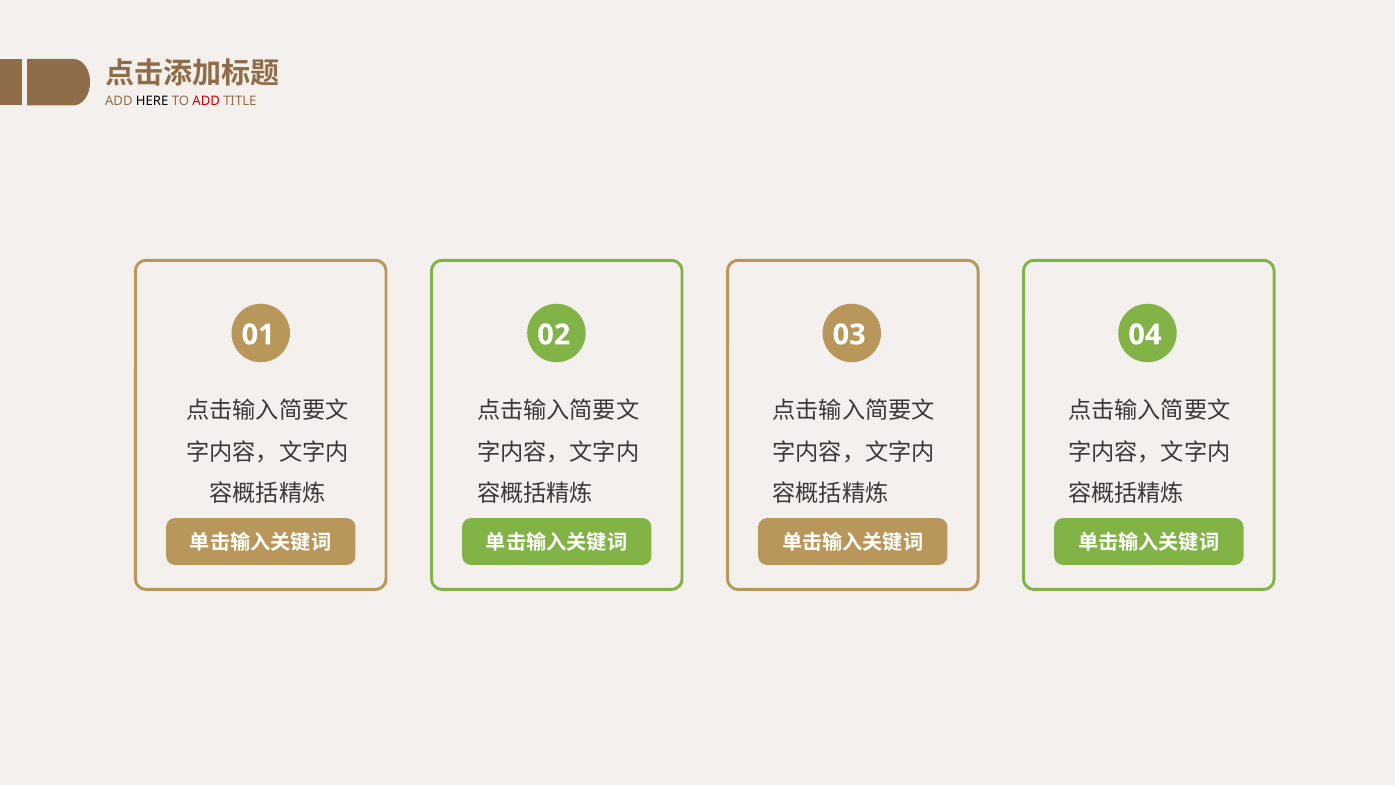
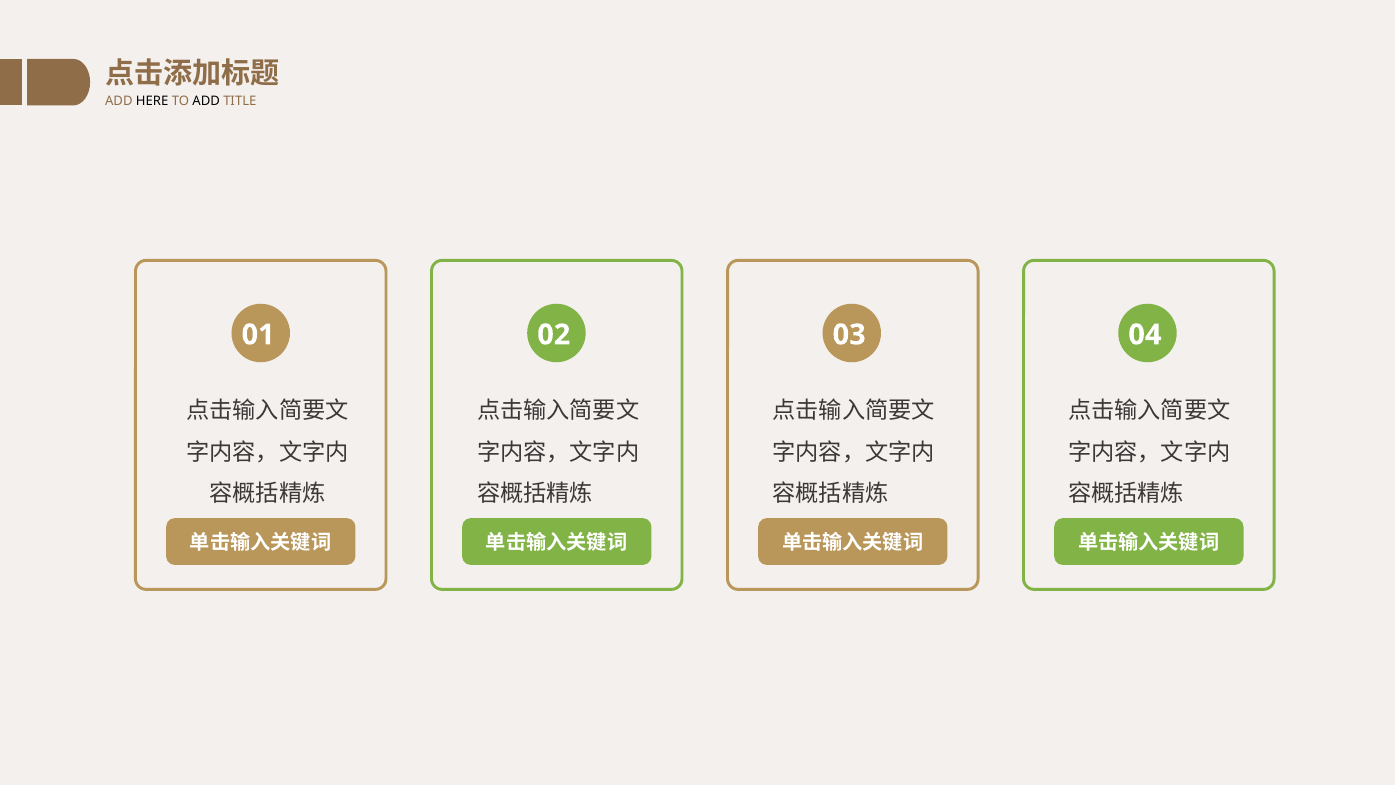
ADD colour: red -> black (206, 101)
